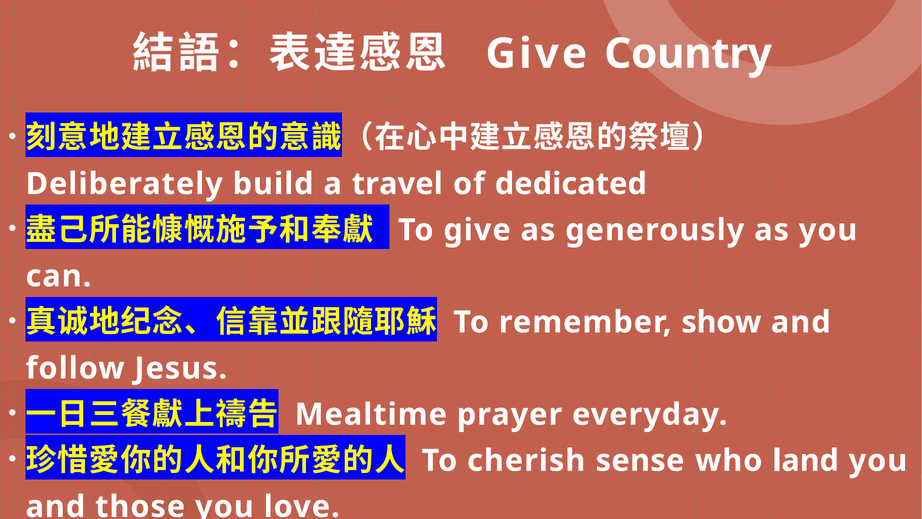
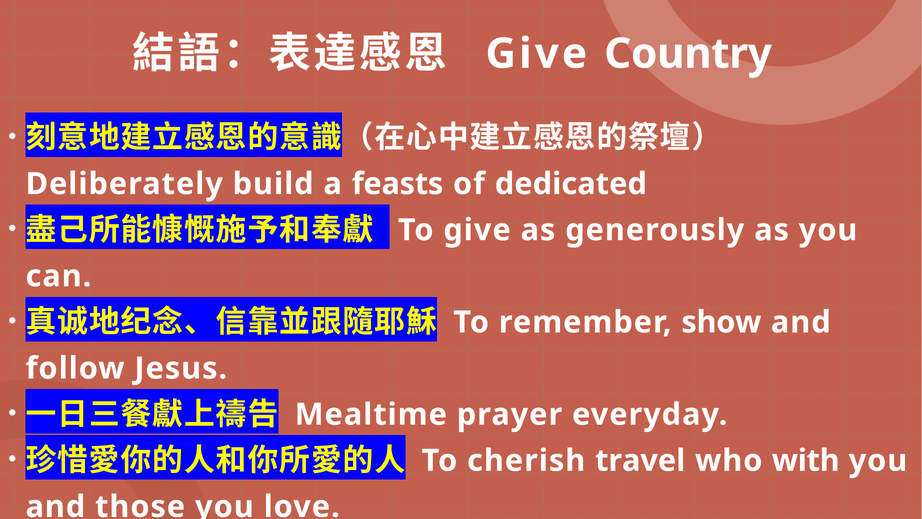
travel: travel -> feasts (398, 184)
sense: sense -> travel (640, 460)
land: land -> with (806, 460)
